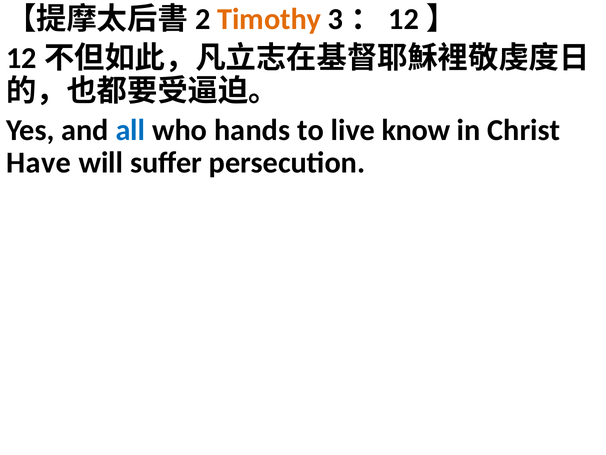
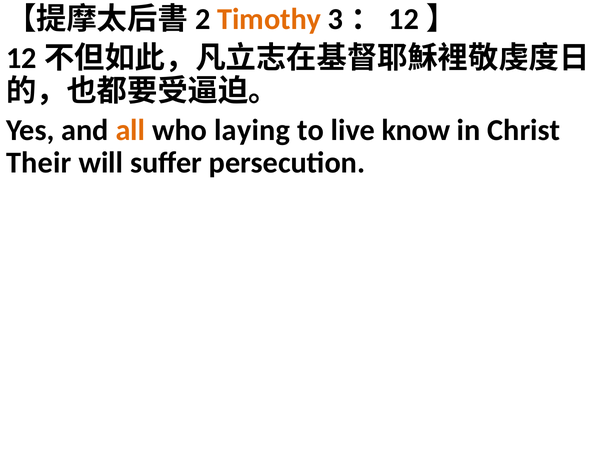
all colour: blue -> orange (130, 130)
hands: hands -> laying (252, 130)
Have: Have -> Their (39, 163)
